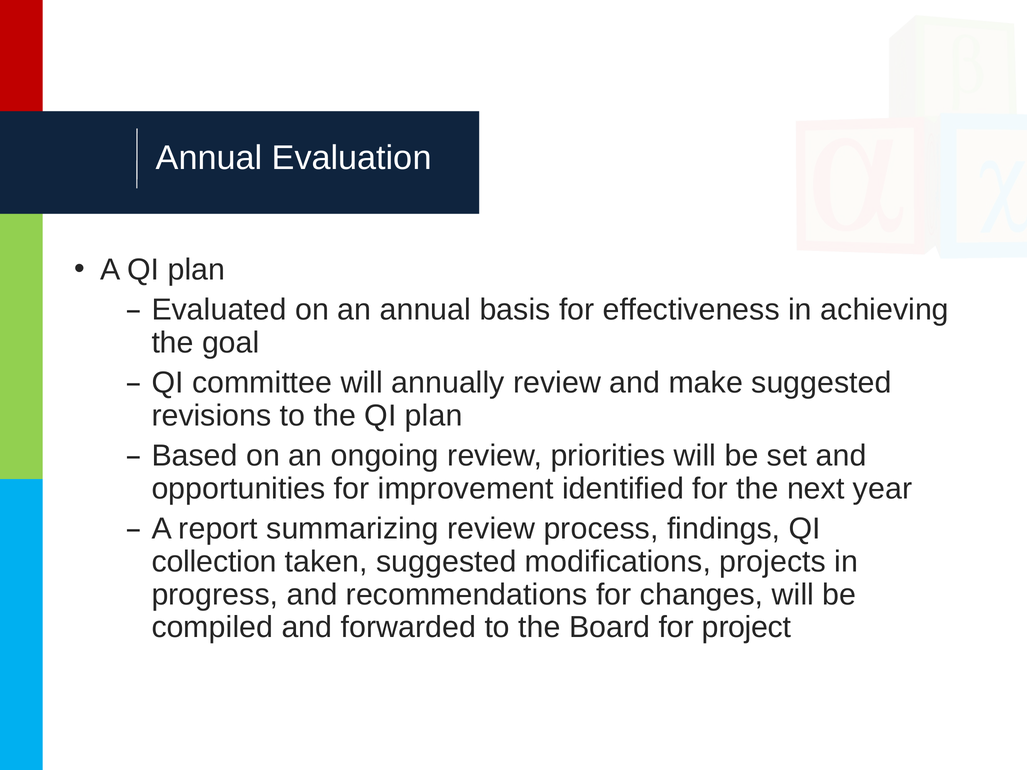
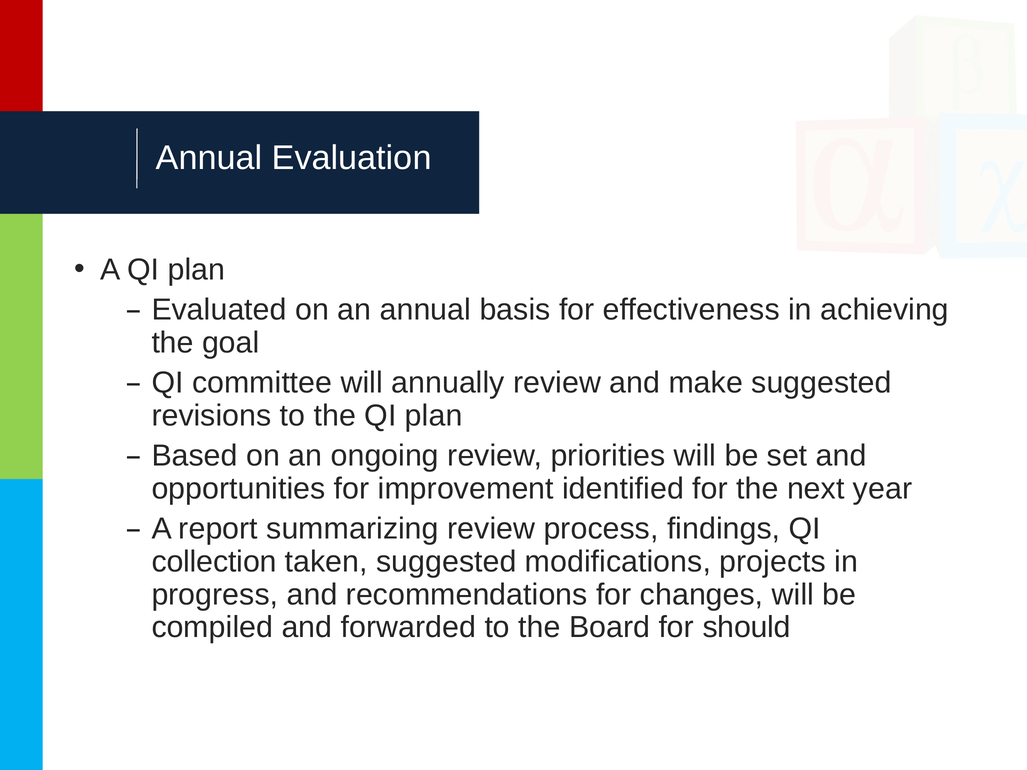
project: project -> should (747, 628)
